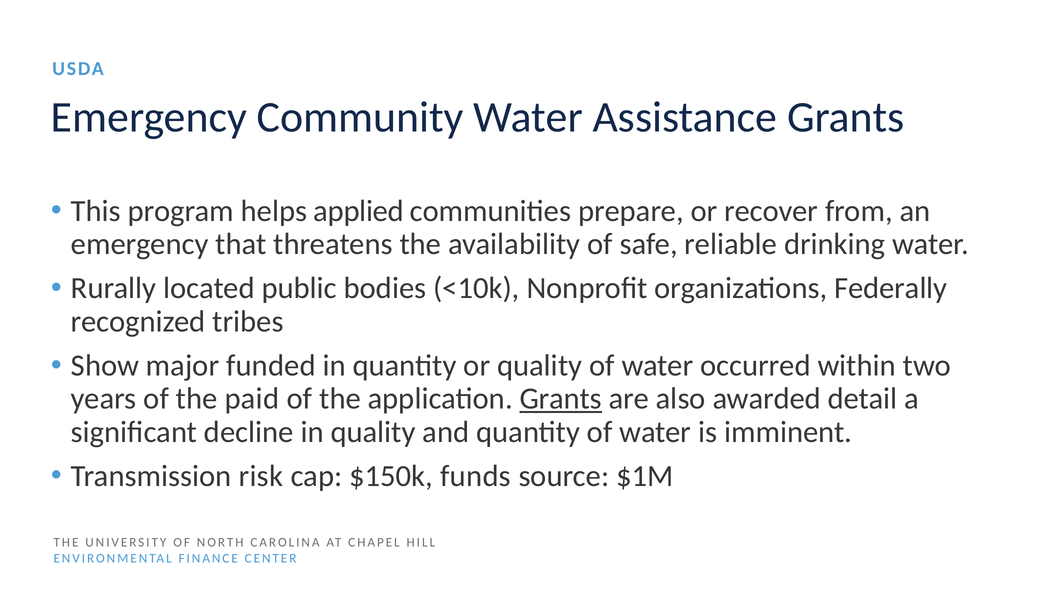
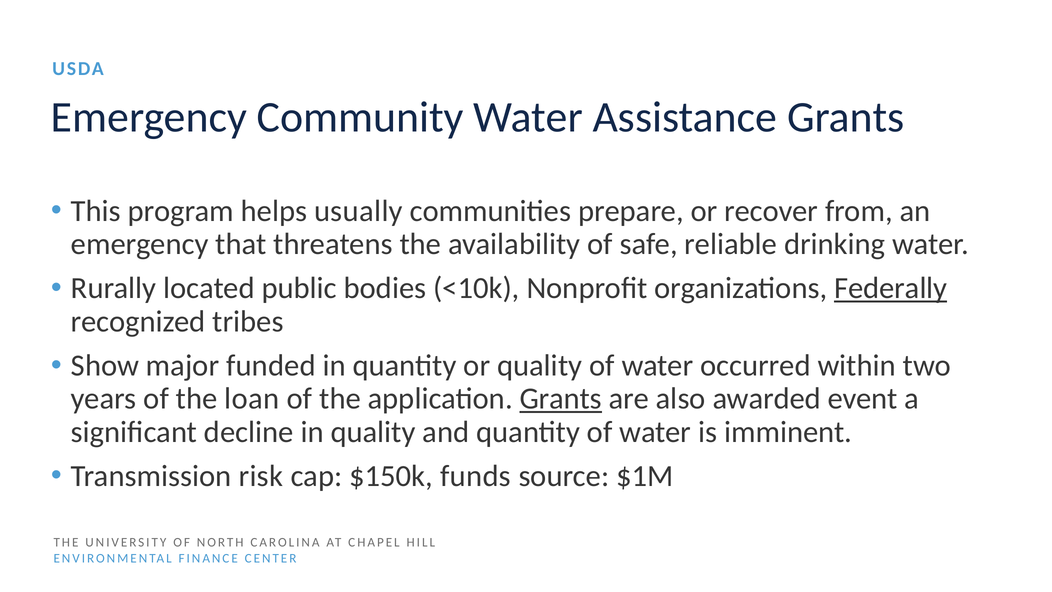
applied: applied -> usually (358, 211)
Federally underline: none -> present (891, 288)
paid: paid -> loan (252, 399)
detail: detail -> event (863, 399)
